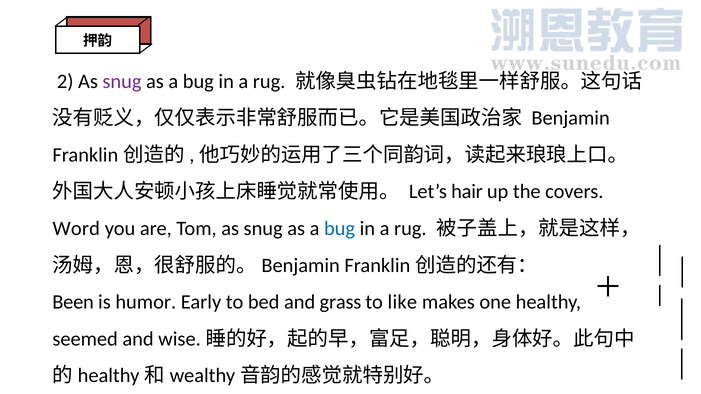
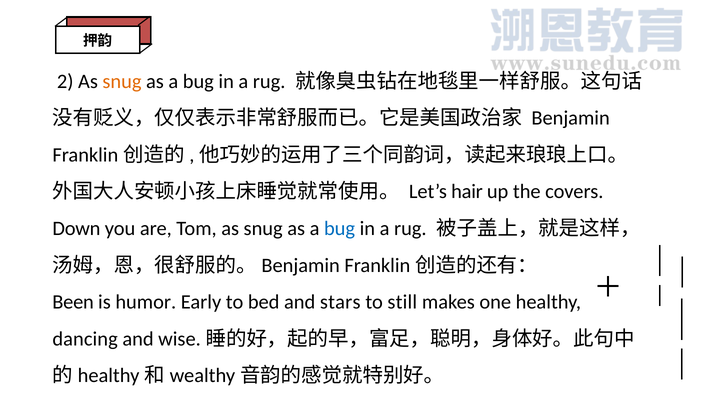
snug colour: purple -> orange (122, 81)
Word: Word -> Down (76, 229)
grass: grass -> stars (340, 302)
like: like -> still (402, 302)
seemed: seemed -> dancing (85, 339)
